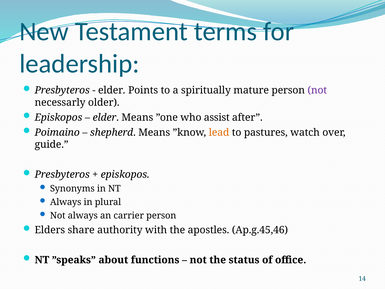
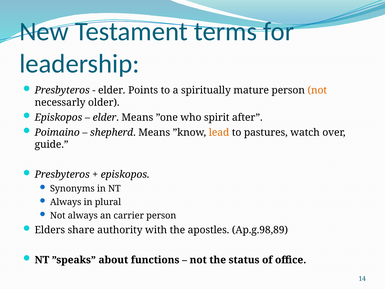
not colour: purple -> orange (317, 90)
assist: assist -> spirit (217, 117)
Ap.g.45,46: Ap.g.45,46 -> Ap.g.98,89 (260, 230)
